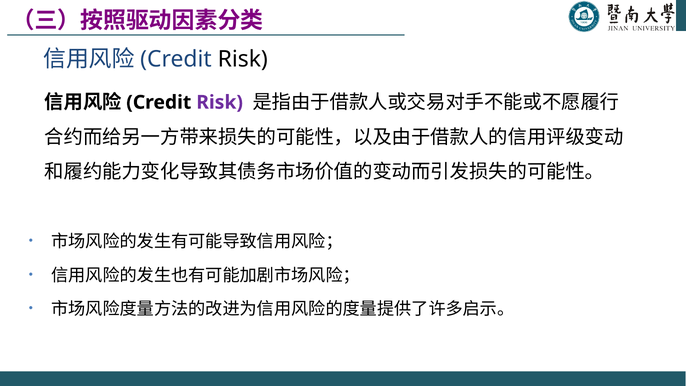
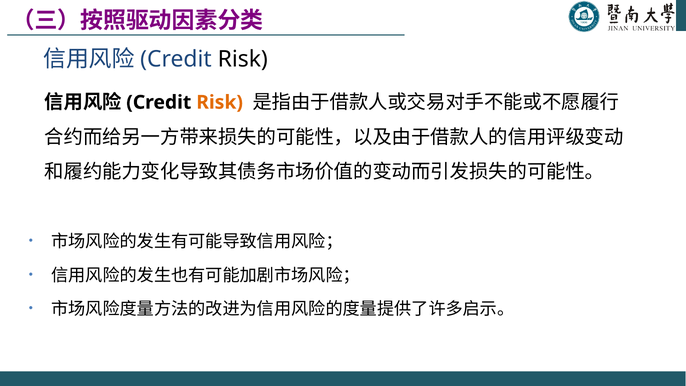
Risk colour: purple -> orange (220, 102)
